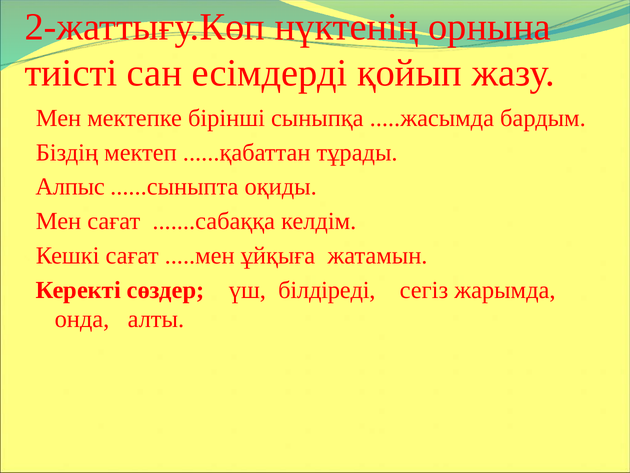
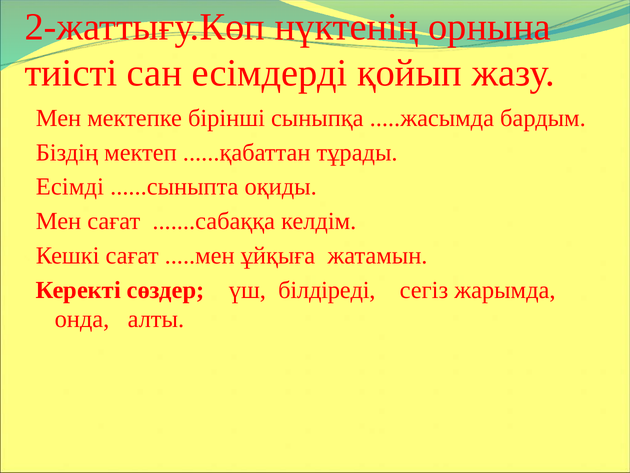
Алпыс: Алпыс -> Есімді (70, 187)
